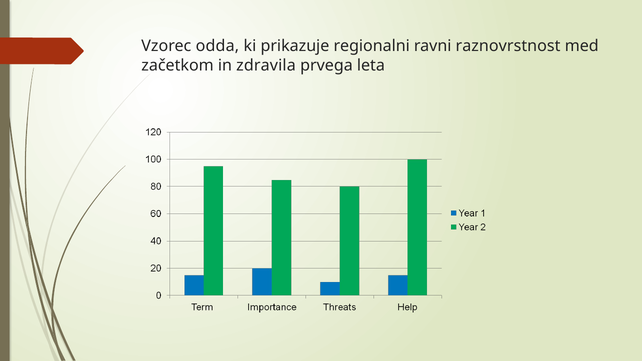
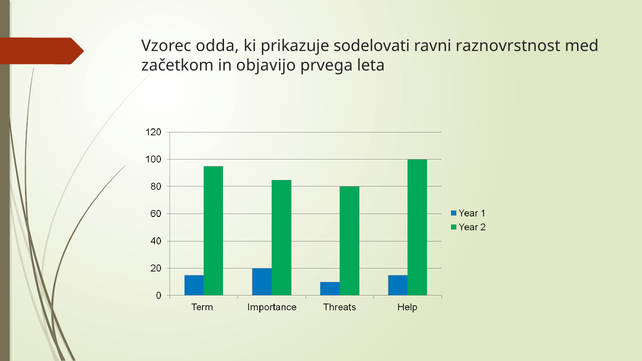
regionalni: regionalni -> sodelovati (372, 46)
zdravila: zdravila -> objavijo (266, 65)
